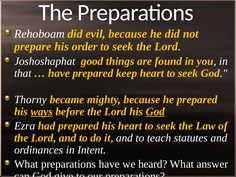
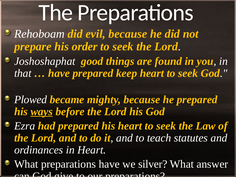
Thorny: Thorny -> Plowed (31, 100)
God underline: present -> none (155, 112)
in Intent: Intent -> Heart (92, 150)
heard: heard -> silver (153, 164)
